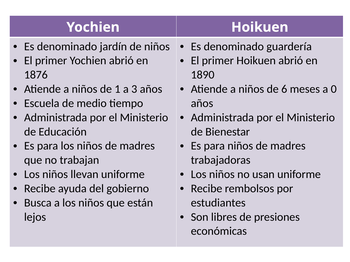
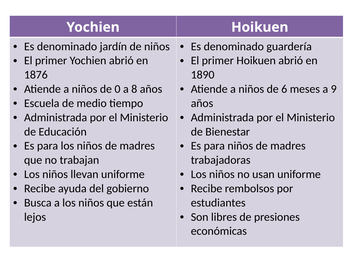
1: 1 -> 0 (118, 89)
3: 3 -> 8 (134, 89)
0: 0 -> 9 (334, 89)
